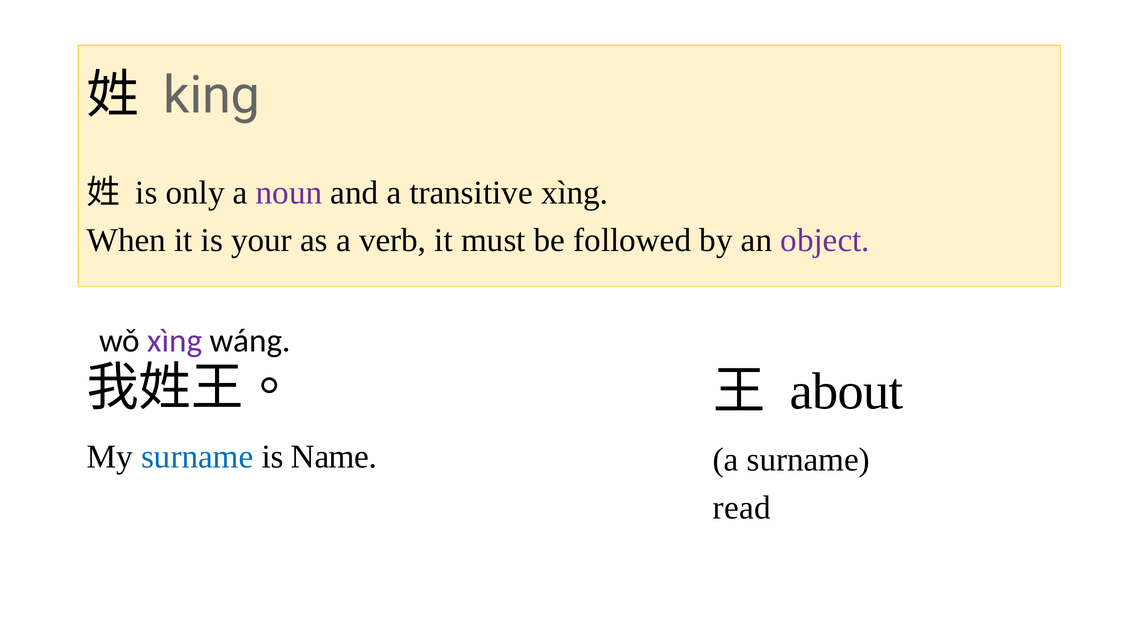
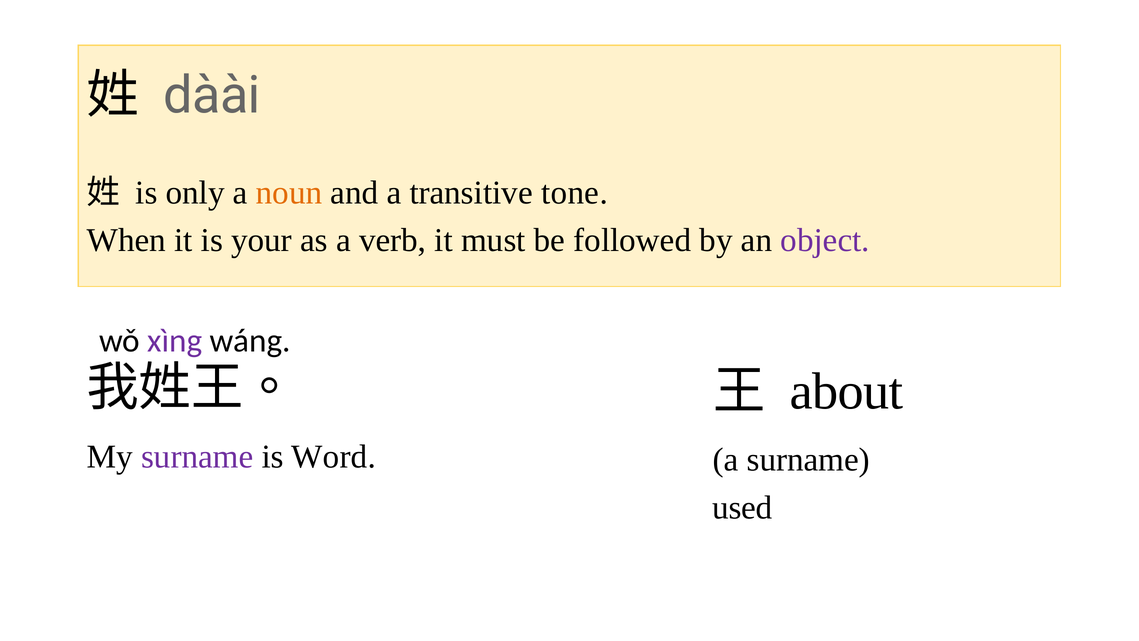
king: king -> dàài (212, 96)
noun colour: purple -> orange (289, 193)
transitive xìng: xìng -> tone (574, 193)
surname colour: blue -> purple (197, 456)
Name: Name -> Word (334, 456)
read: read -> used (742, 507)
